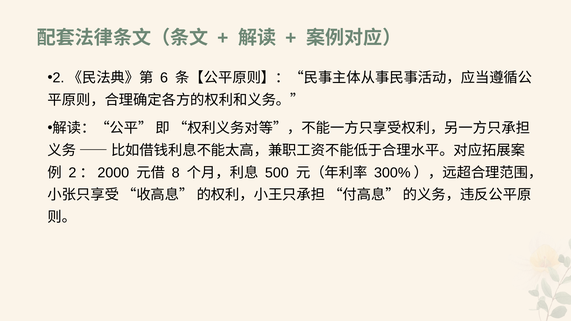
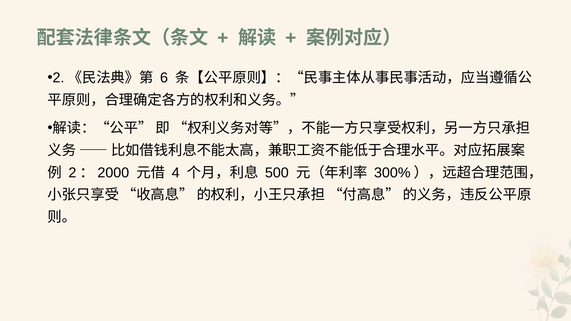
8: 8 -> 4 (176, 173)
